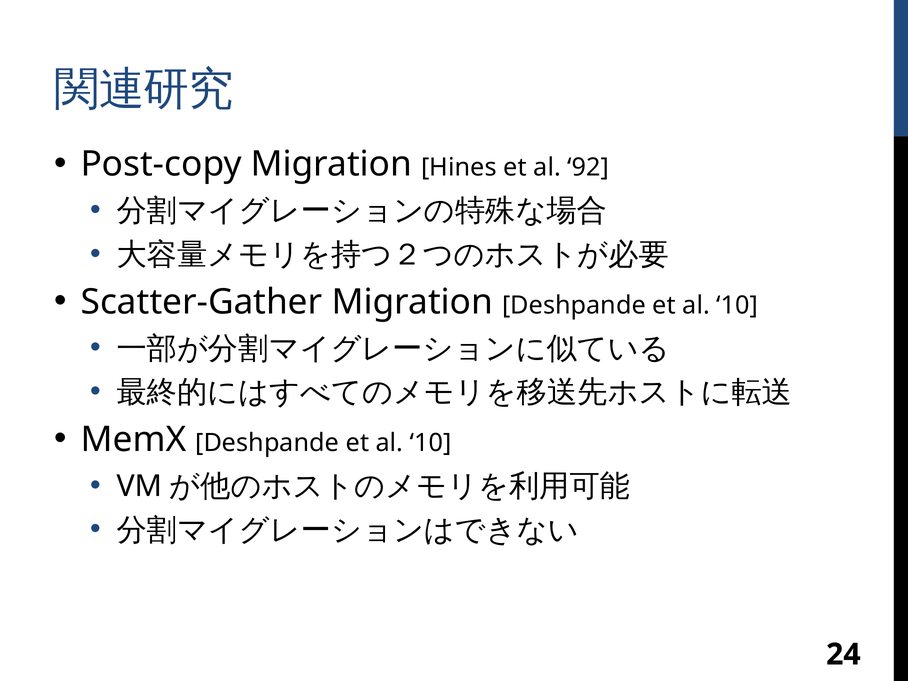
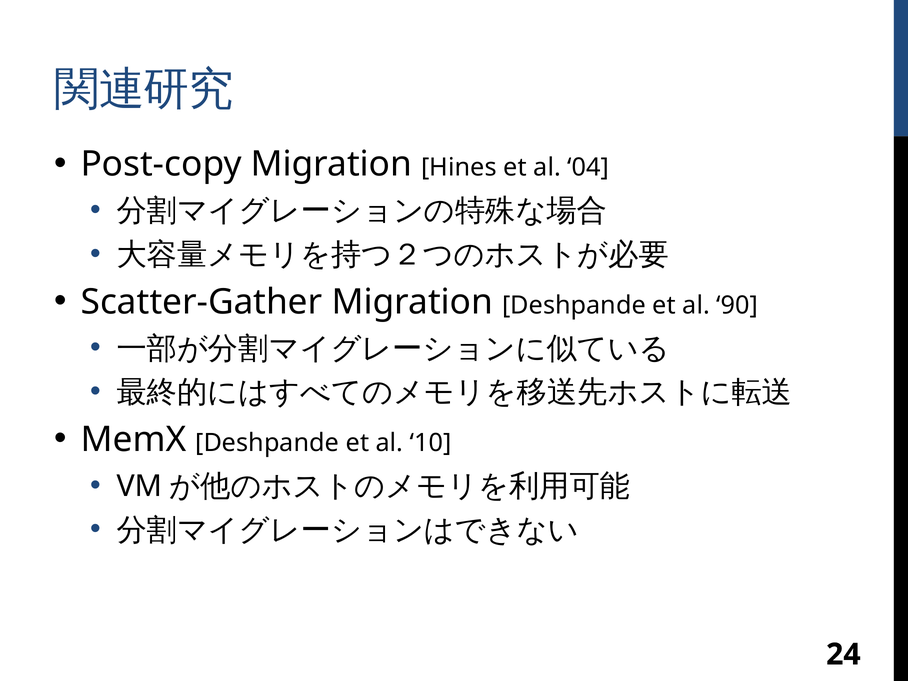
92: 92 -> 04 (588, 168)
10: 10 -> 90 (737, 305)
